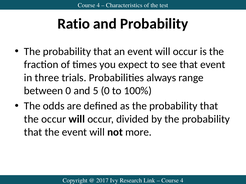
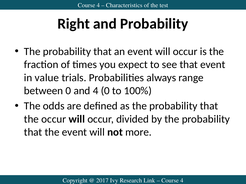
Ratio: Ratio -> Right (74, 24)
three: three -> value (47, 78)
and 5: 5 -> 4 (96, 91)
